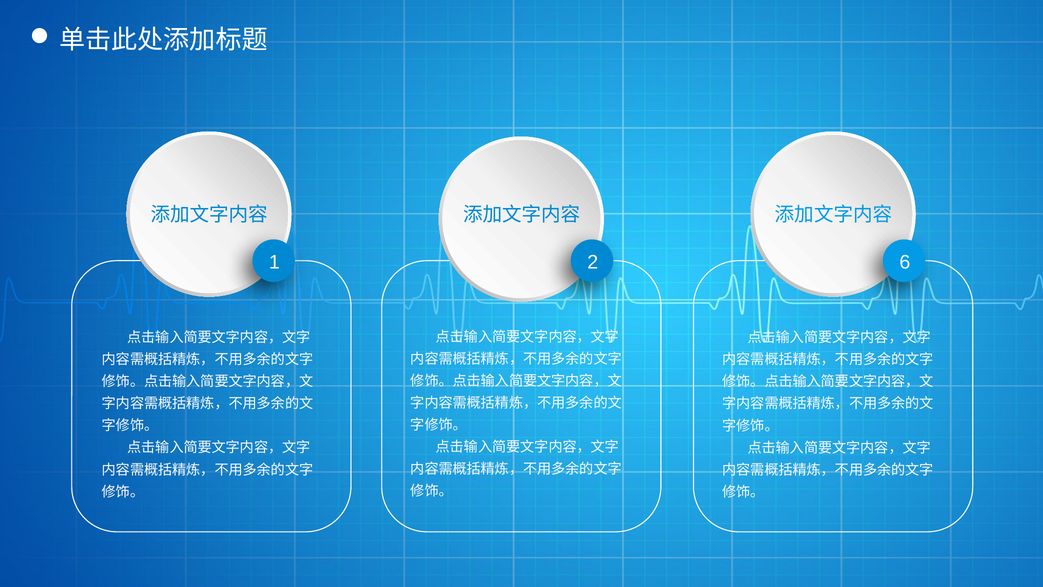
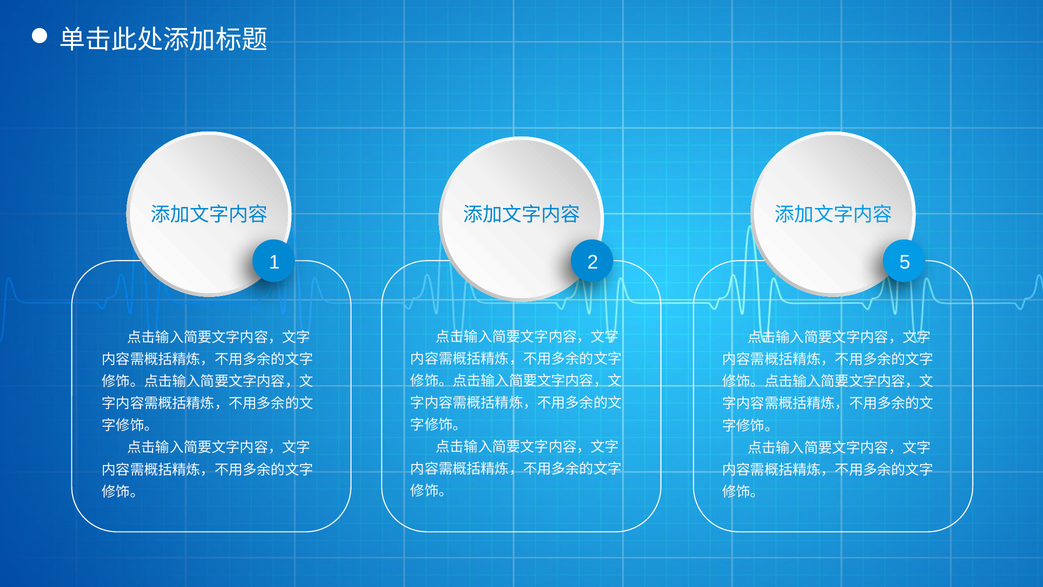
6: 6 -> 5 (905, 262)
